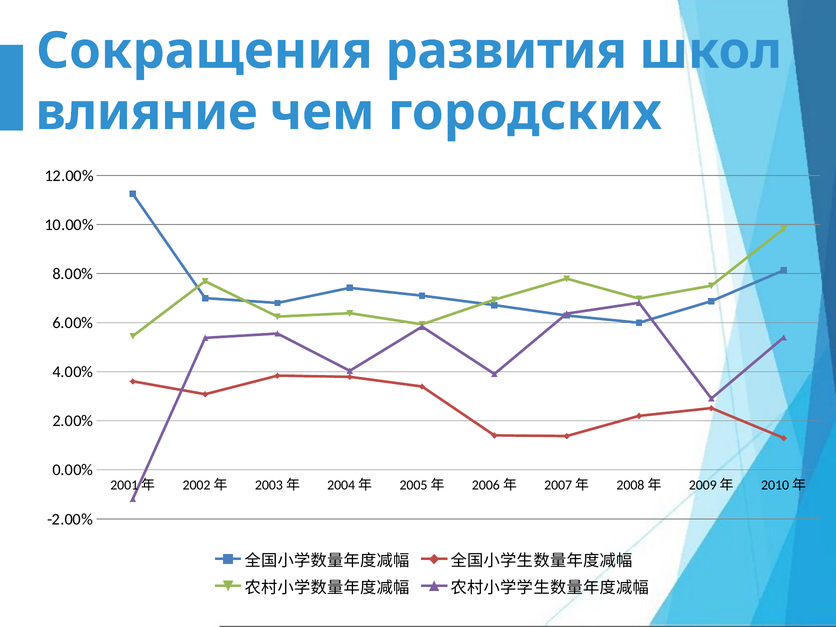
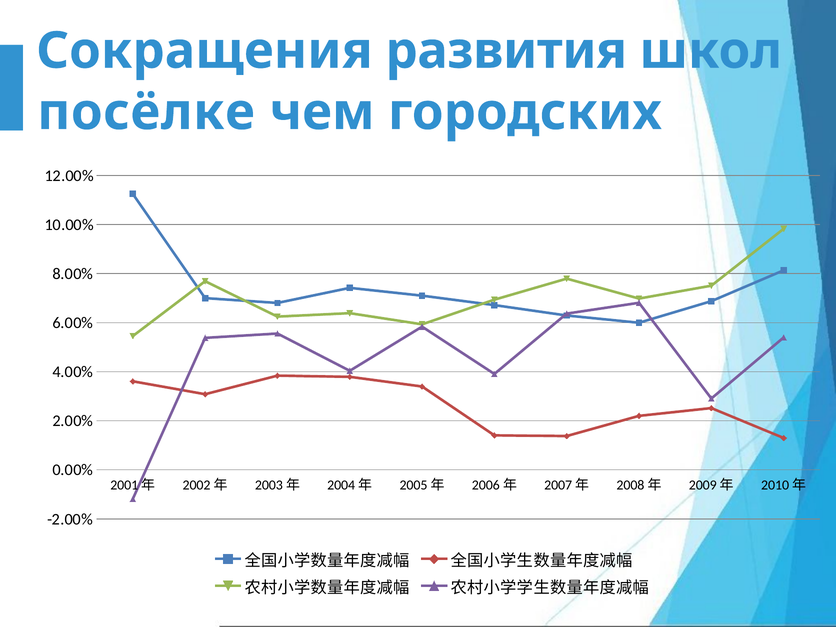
влияние: влияние -> посёлке (146, 112)
